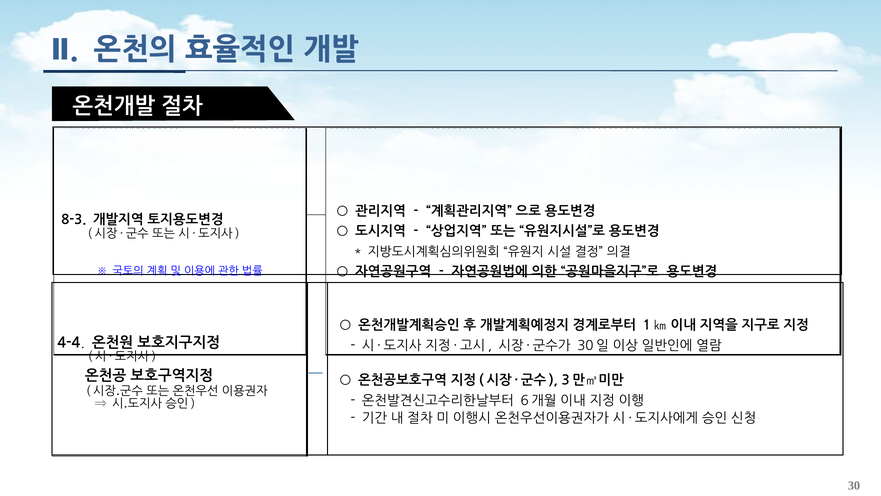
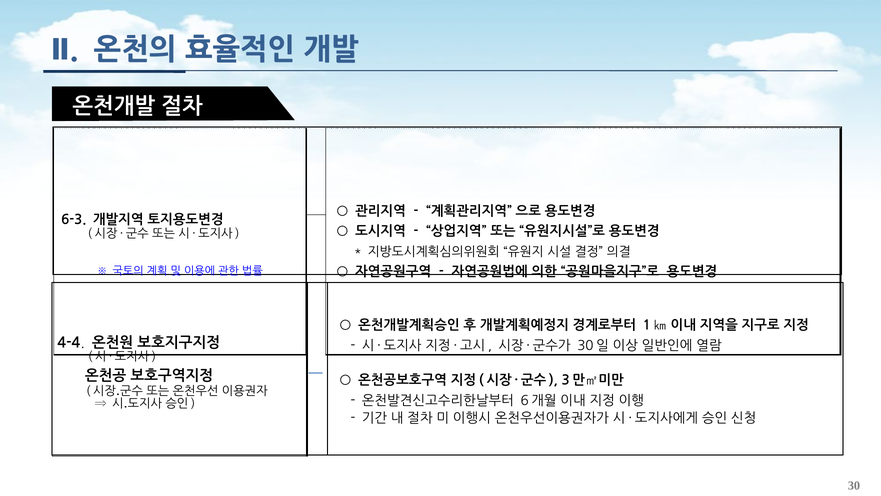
8-3: 8-3 -> 6-3 (74, 220)
